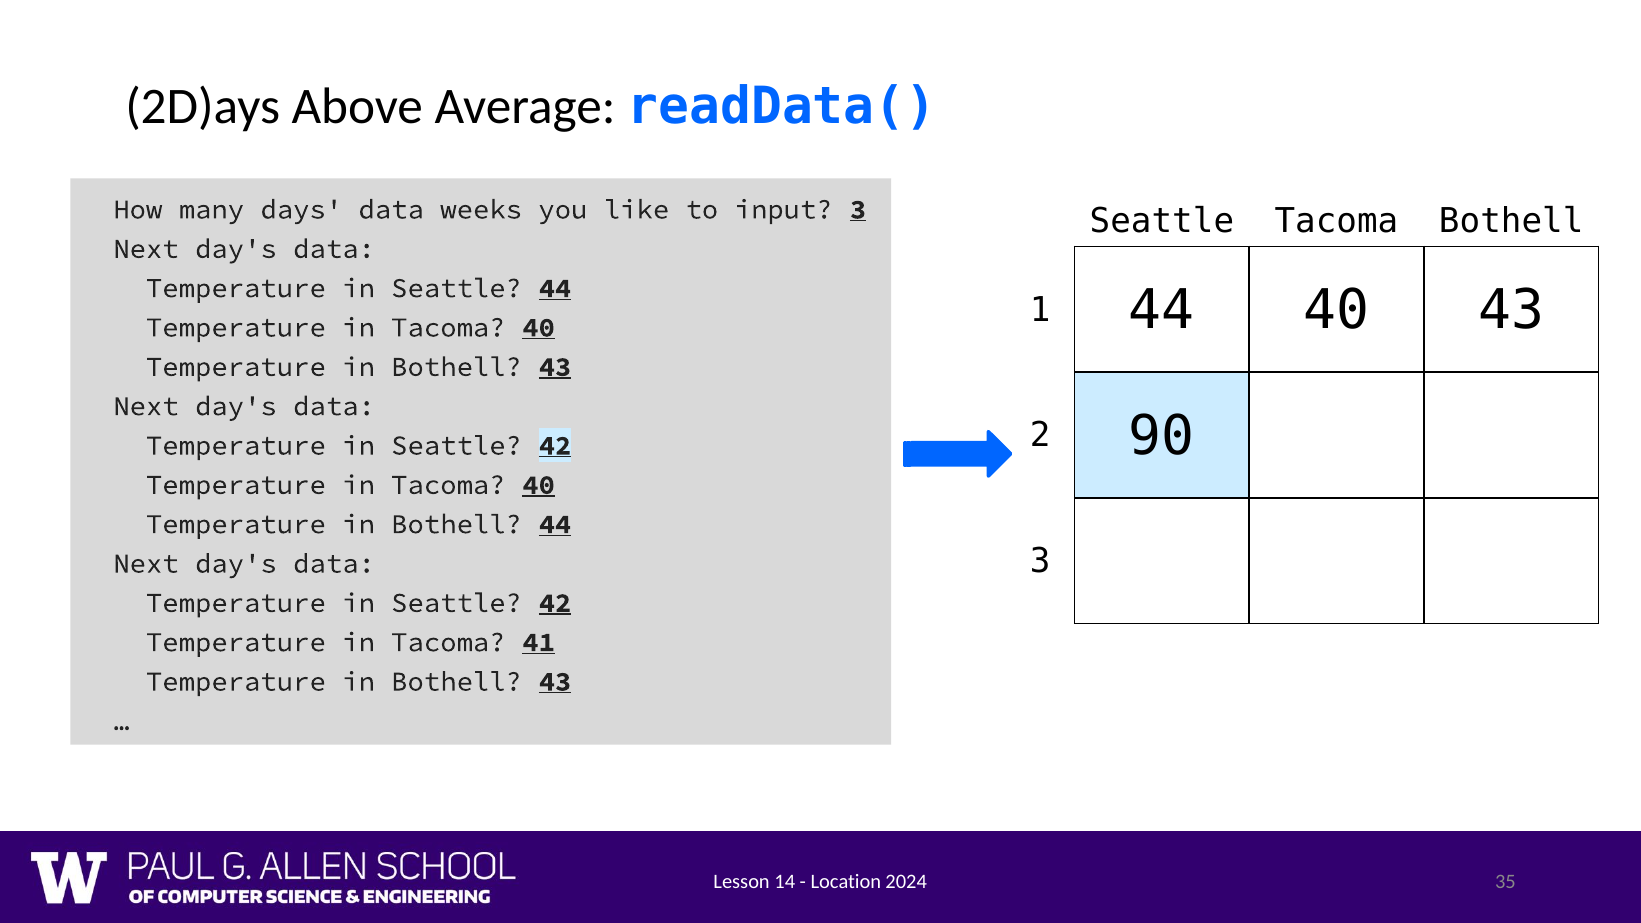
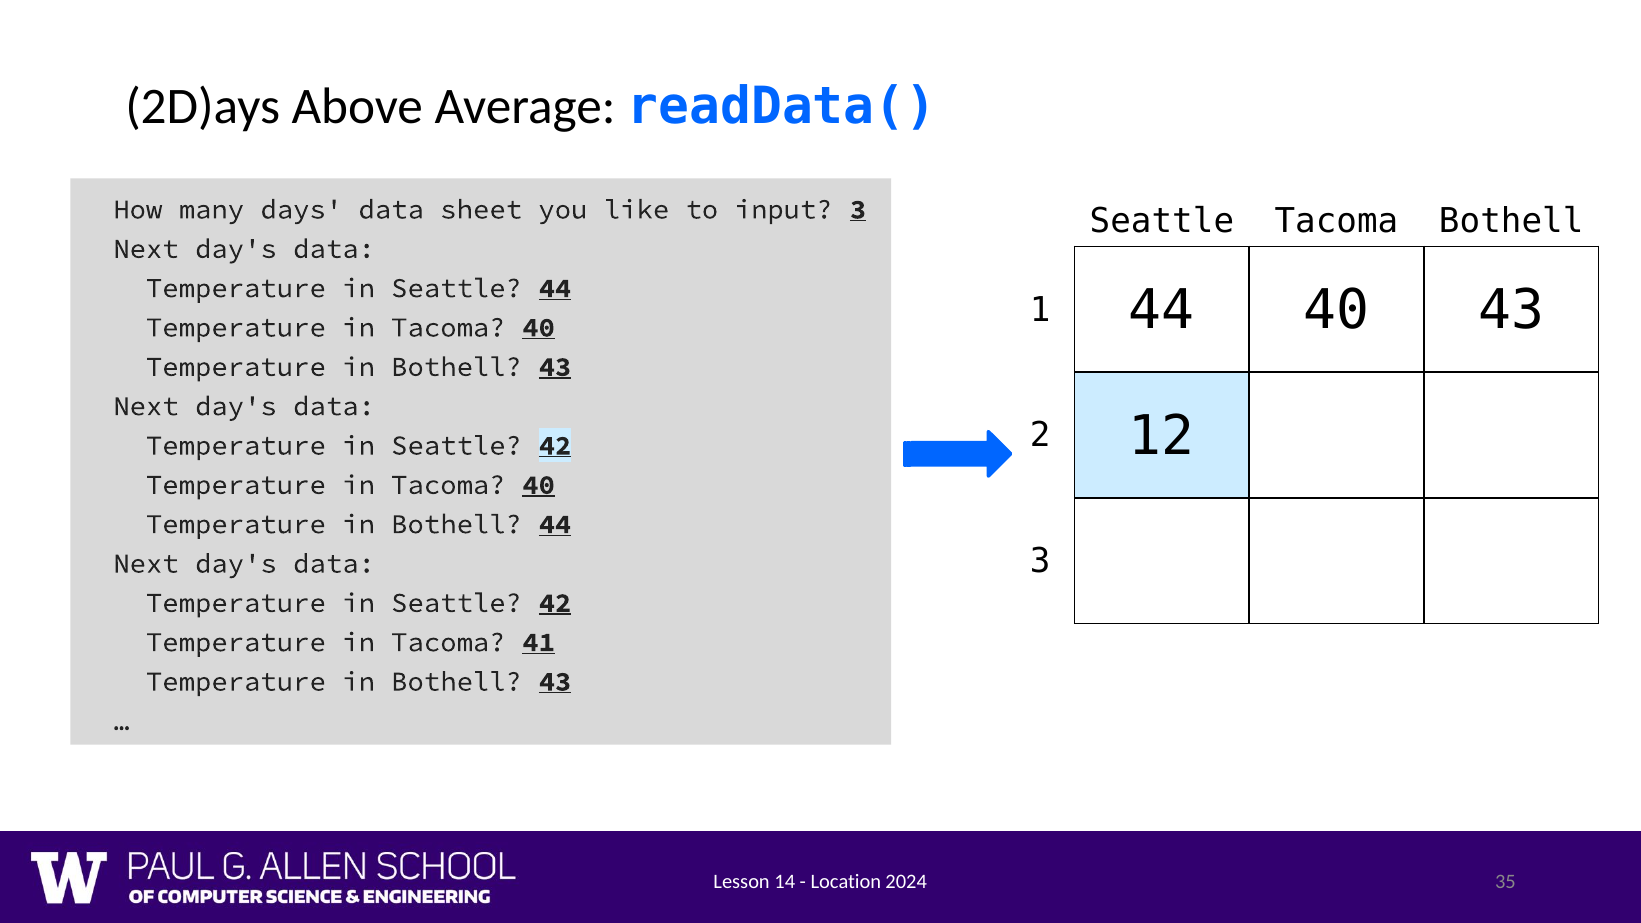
weeks: weeks -> sheet (481, 209)
90: 90 -> 12 (1162, 436)
